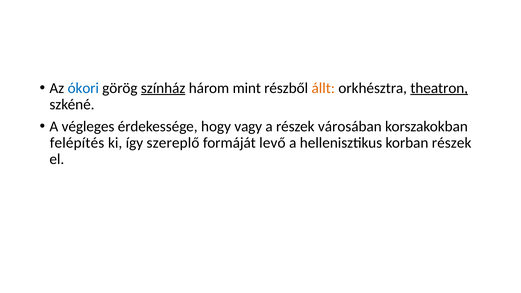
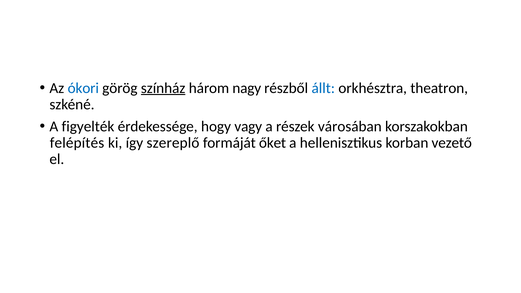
mint: mint -> nagy (247, 88)
állt colour: orange -> blue (323, 88)
theatron underline: present -> none (439, 88)
végleges: végleges -> figyelték (88, 126)
levő: levő -> őket (273, 143)
korban részek: részek -> vezető (452, 143)
